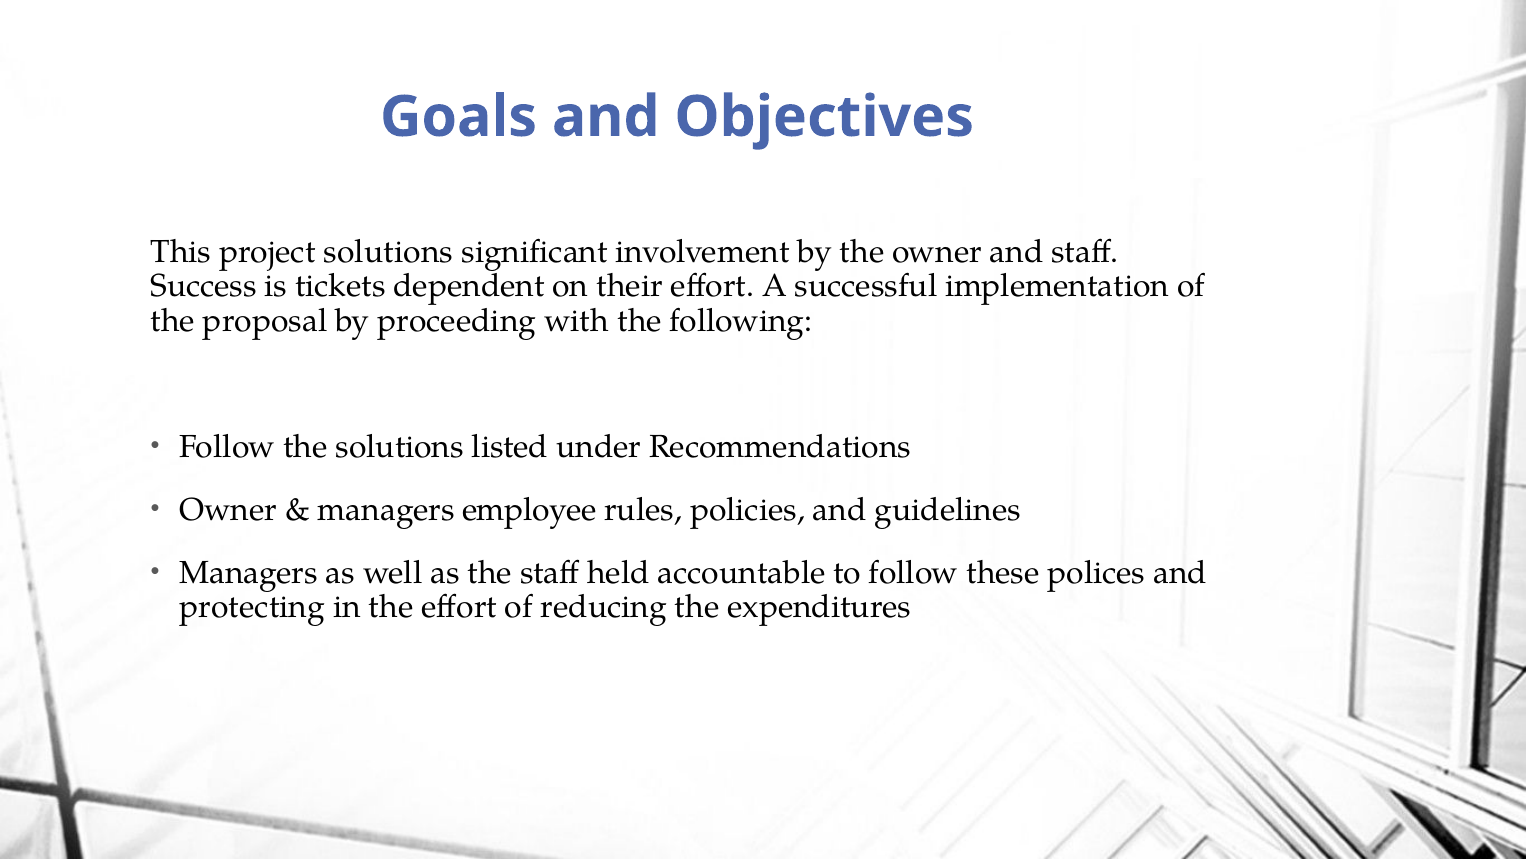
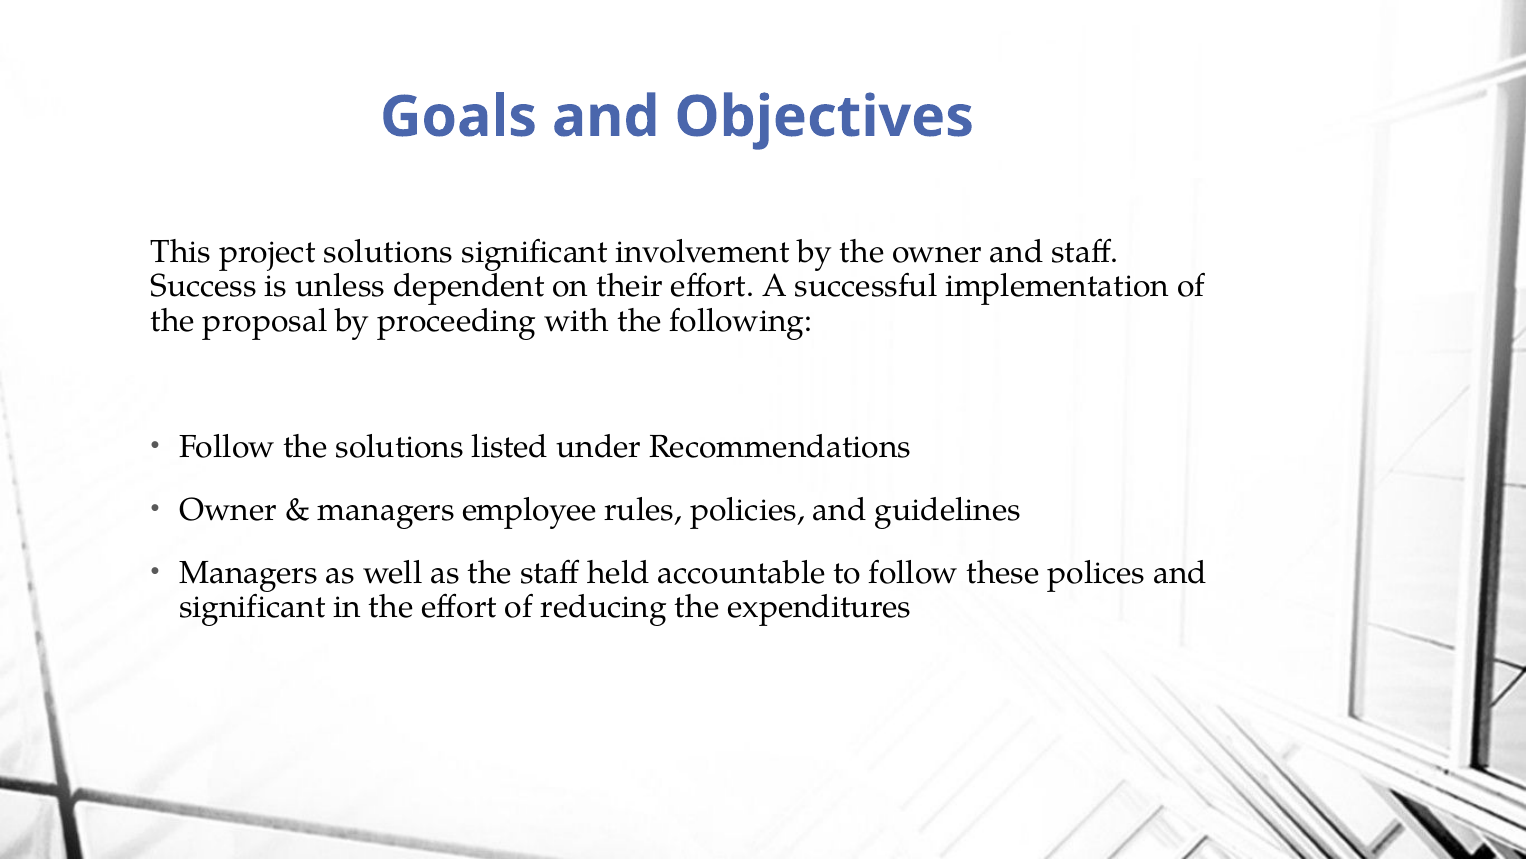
tickets: tickets -> unless (340, 286)
protecting: protecting -> significant (252, 607)
